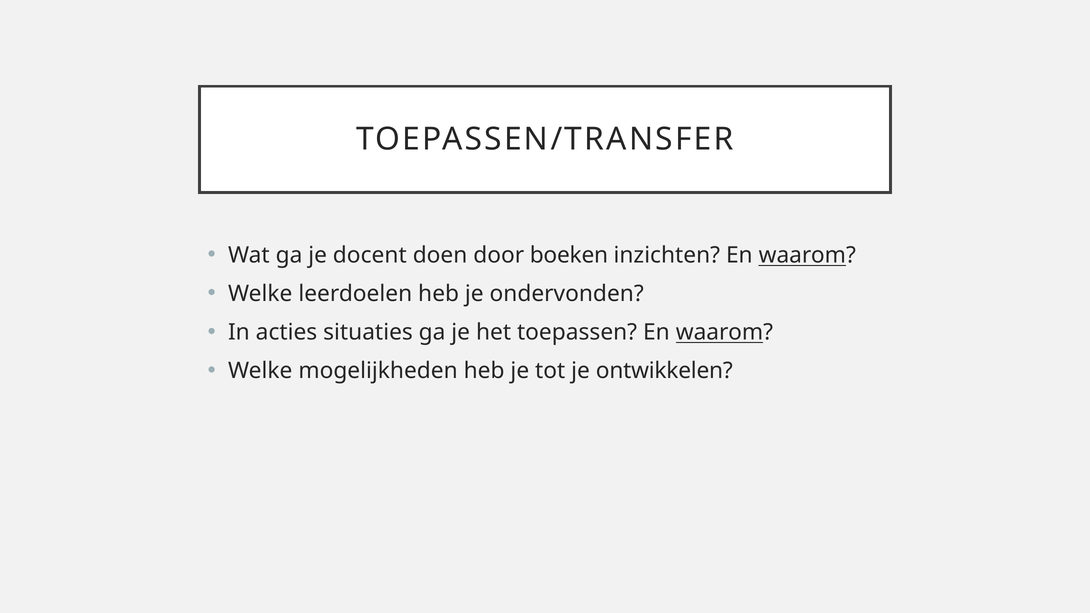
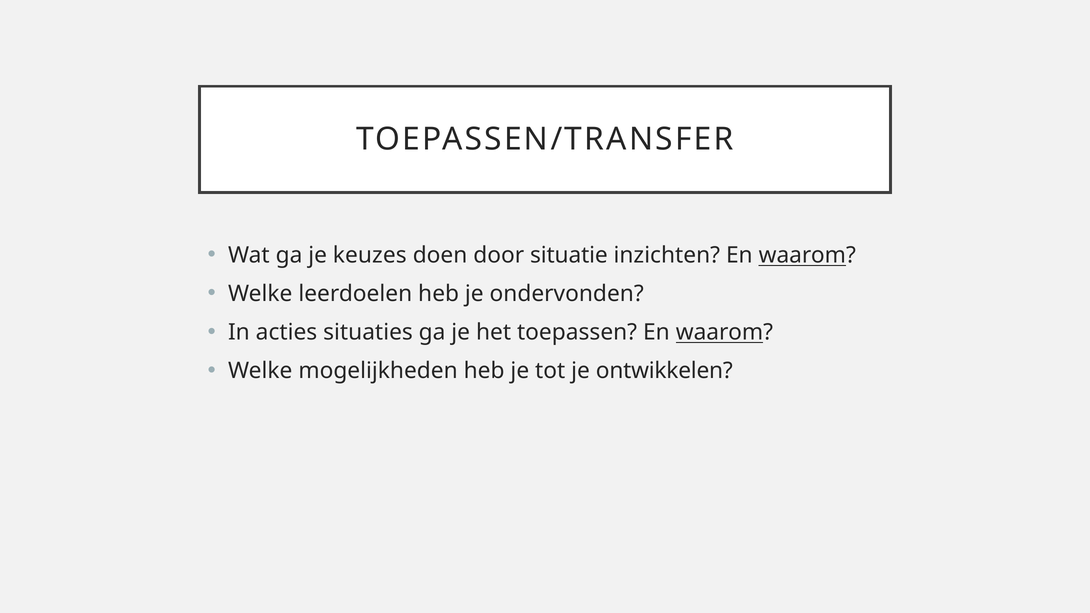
docent: docent -> keuzes (370, 255)
boeken: boeken -> situatie (569, 255)
